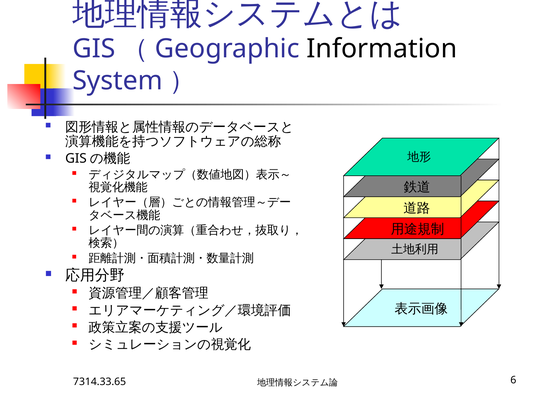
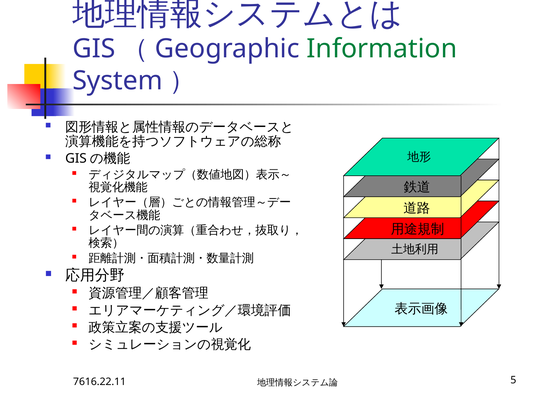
Information colour: black -> green (382, 49)
7314.33.65: 7314.33.65 -> 7616.22.11 (100, 382)
6: 6 -> 5 (513, 381)
